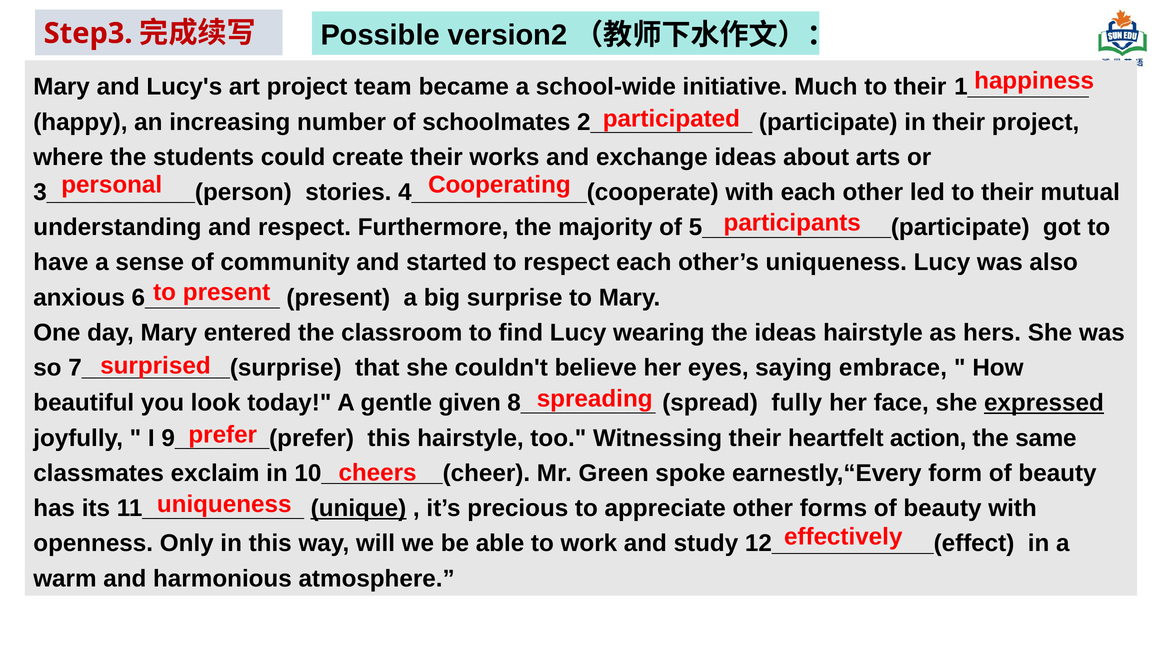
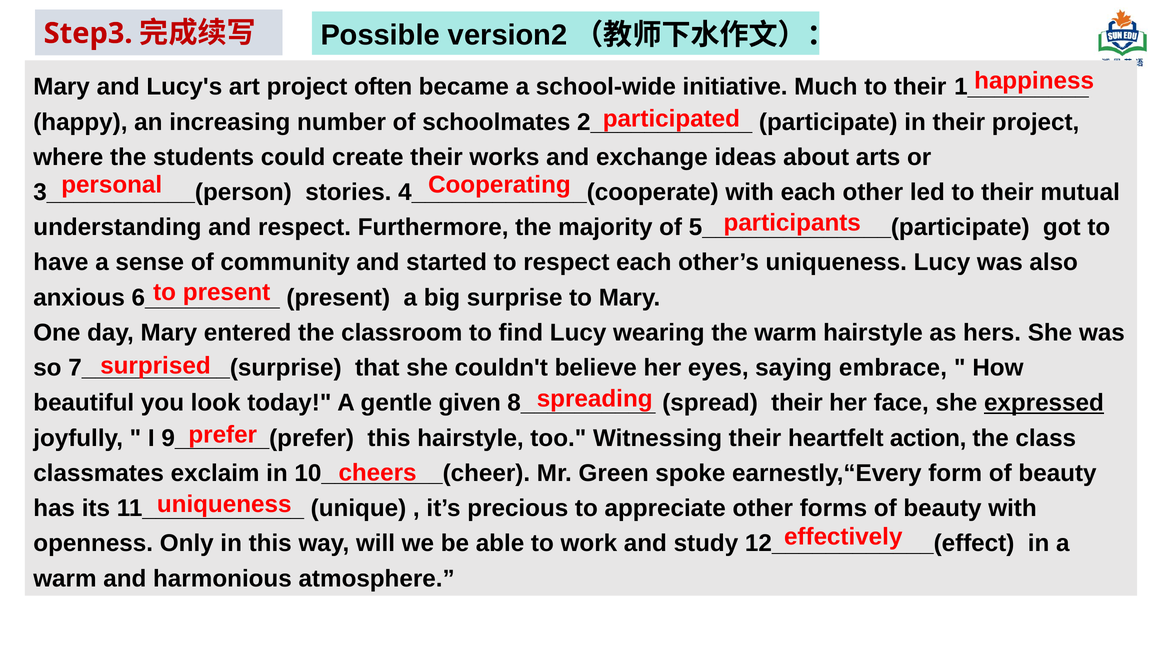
team: team -> often (383, 87)
the ideas: ideas -> warm (786, 333)
spread fully: fully -> their (797, 403)
same: same -> class (1046, 438)
unique underline: present -> none (358, 508)
